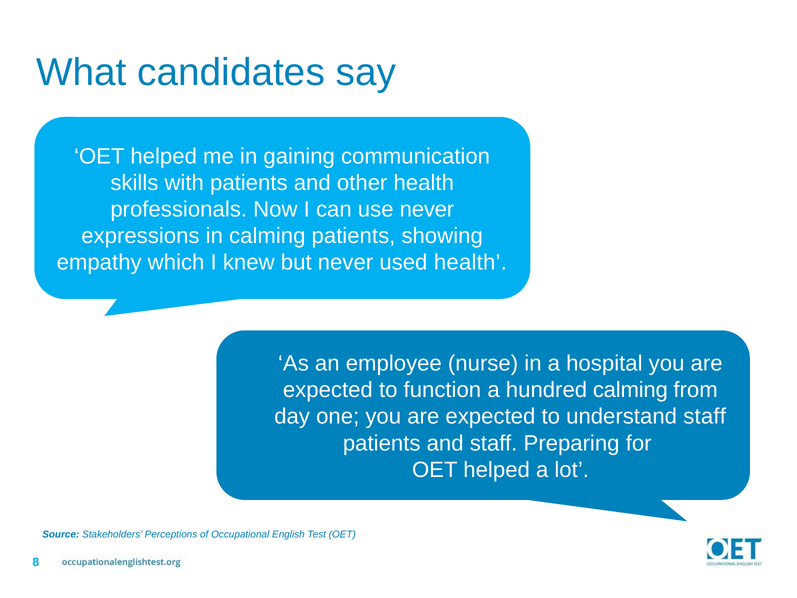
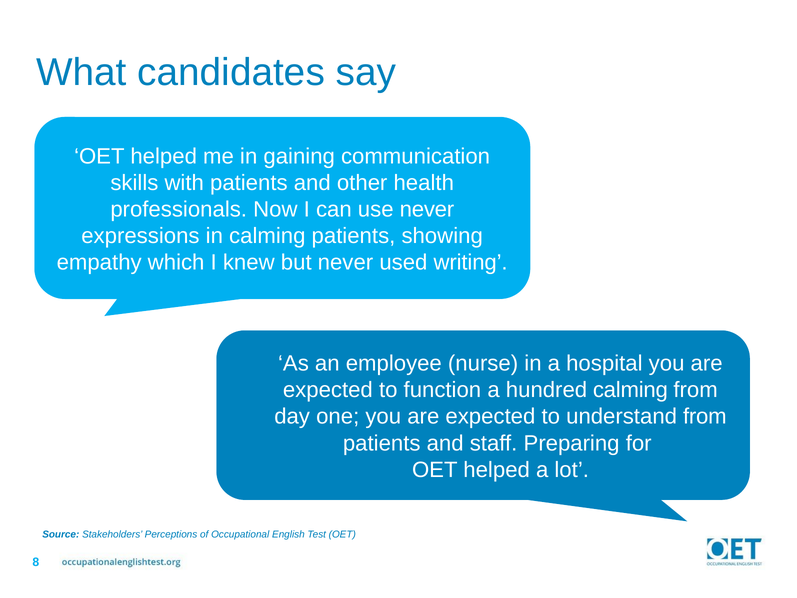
used health: health -> writing (471, 263)
understand staff: staff -> from (705, 417)
